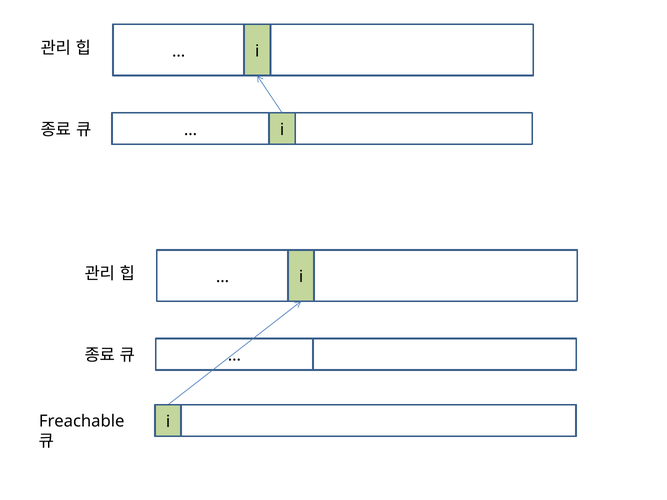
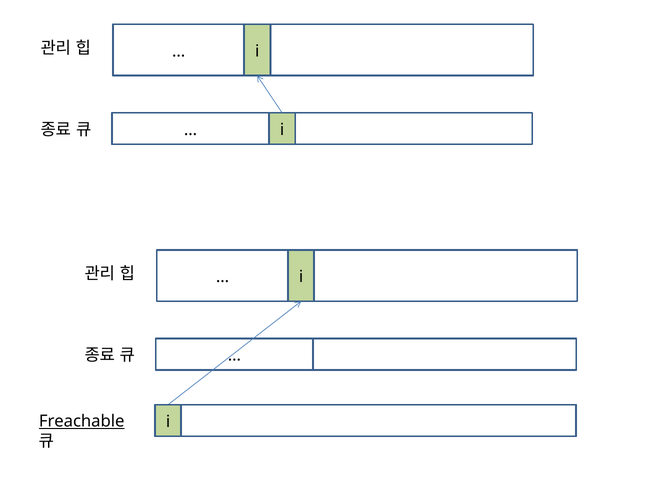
Freachable underline: none -> present (82, 422)
